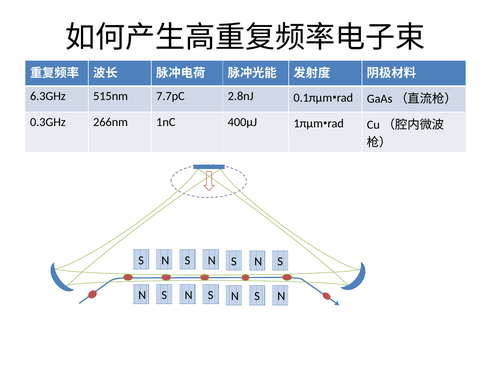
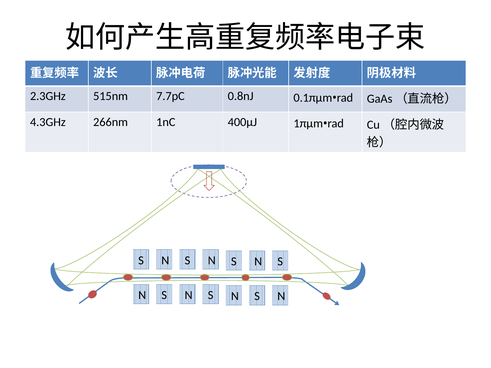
6.3GHz: 6.3GHz -> 2.3GHz (48, 96)
2.8nJ: 2.8nJ -> 0.8nJ (241, 96)
0.3GHz: 0.3GHz -> 4.3GHz (48, 122)
